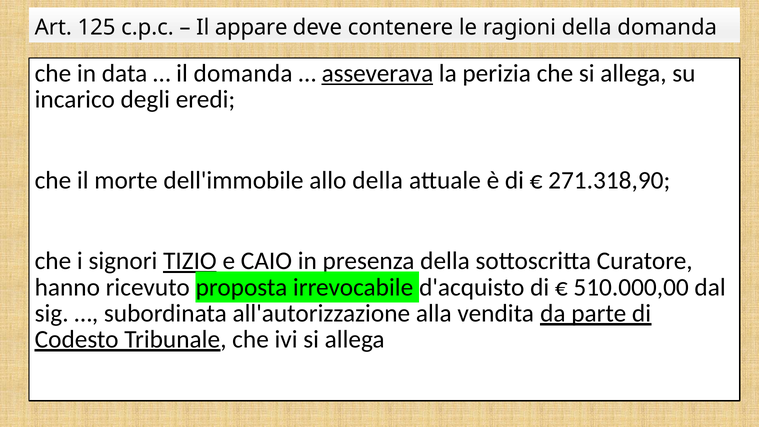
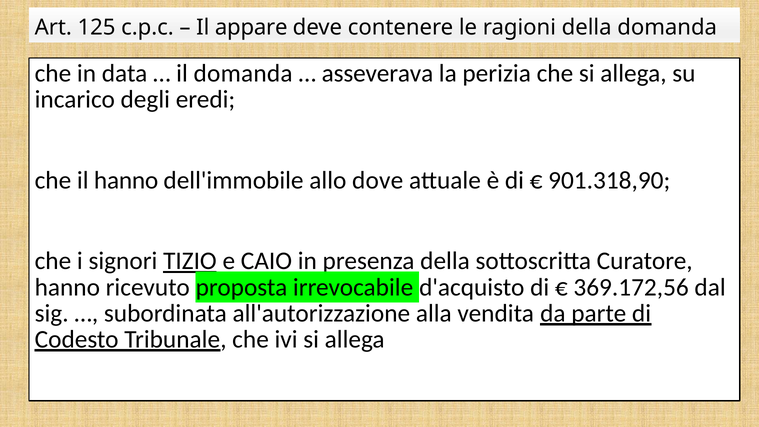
asseverava underline: present -> none (377, 73)
il morte: morte -> hanno (126, 180)
allo della: della -> dove (378, 180)
271.318,90: 271.318,90 -> 901.318,90 (609, 180)
510.000,00: 510.000,00 -> 369.172,56 (631, 287)
